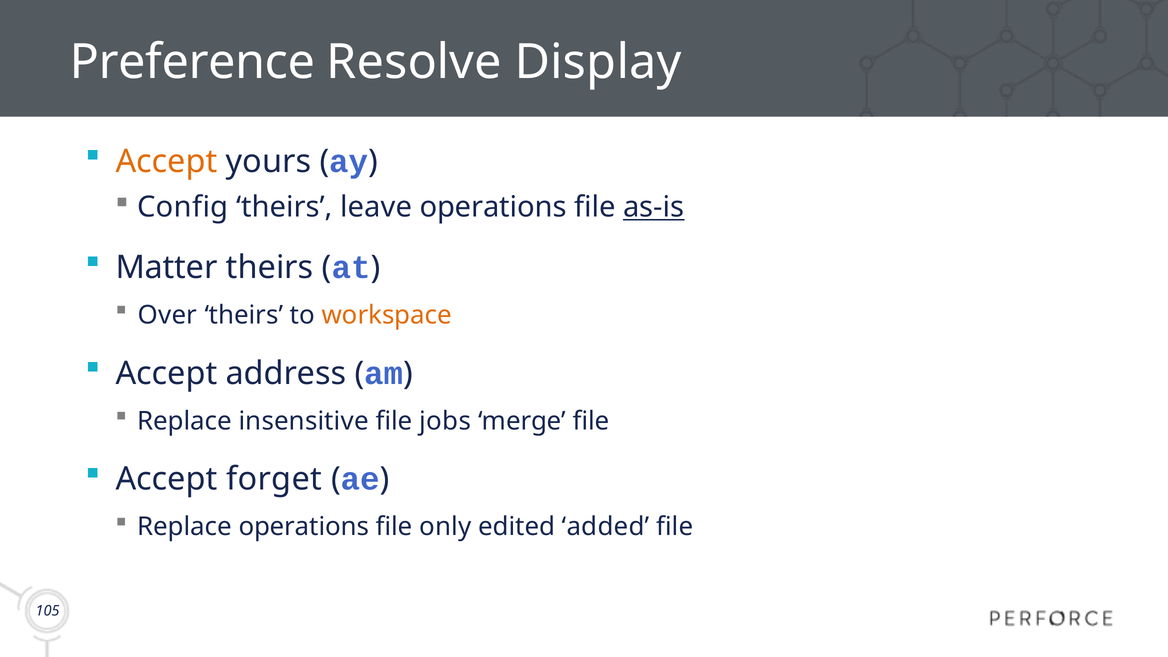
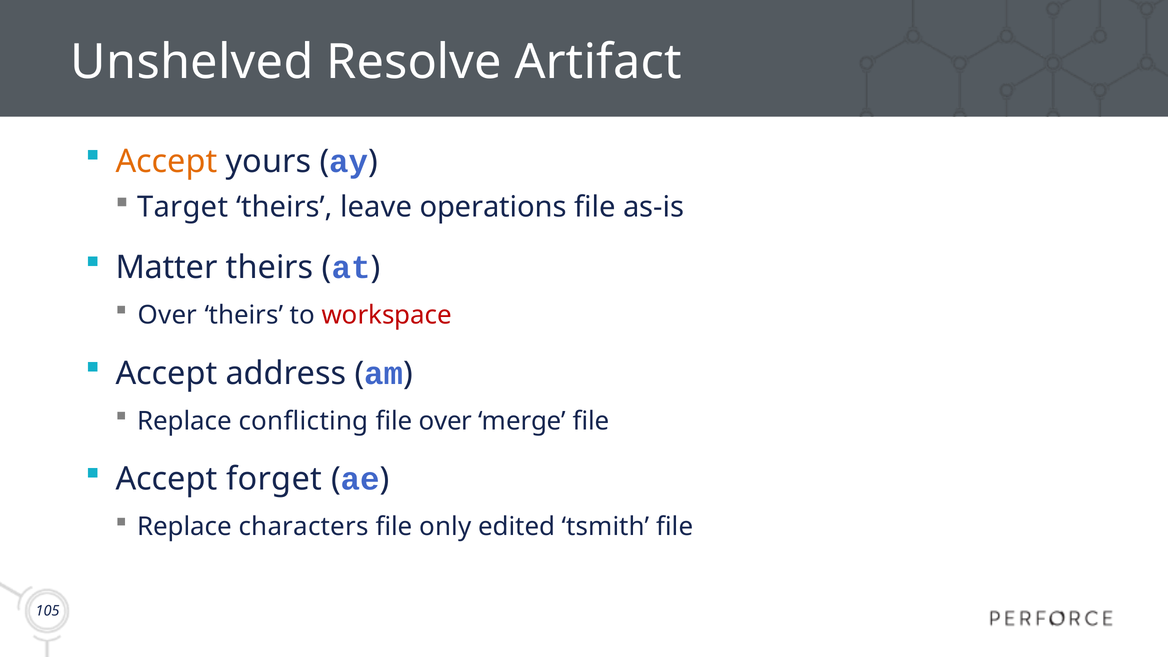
Preference: Preference -> Unshelved (192, 62)
Display: Display -> Artifact (598, 62)
Config: Config -> Target (183, 207)
as-is underline: present -> none (654, 207)
workspace colour: orange -> red (387, 315)
insensitive: insensitive -> conflicting (304, 421)
file jobs: jobs -> over (445, 421)
Replace operations: operations -> characters (304, 527)
added: added -> tsmith (606, 527)
